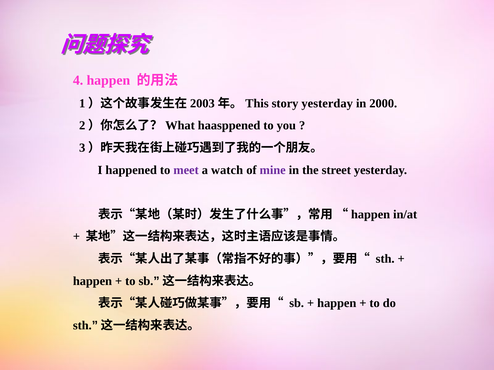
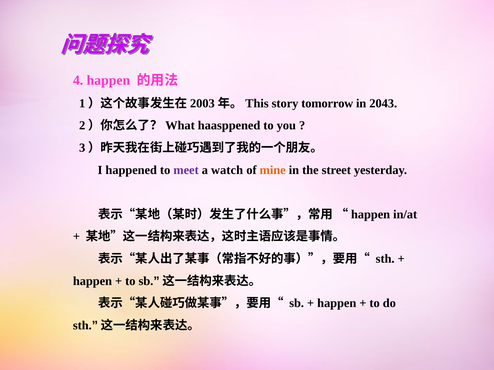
story yesterday: yesterday -> tomorrow (327, 104)
2000: 2000 -> 2043 (383, 104)
mine colour: purple -> orange (273, 170)
